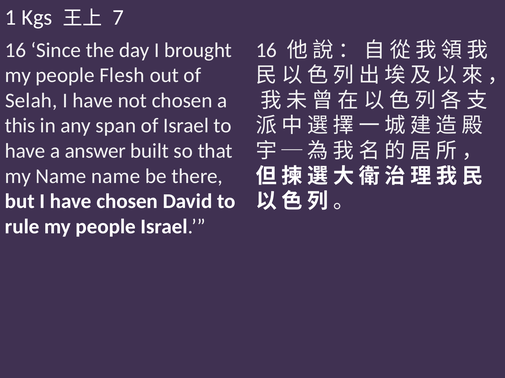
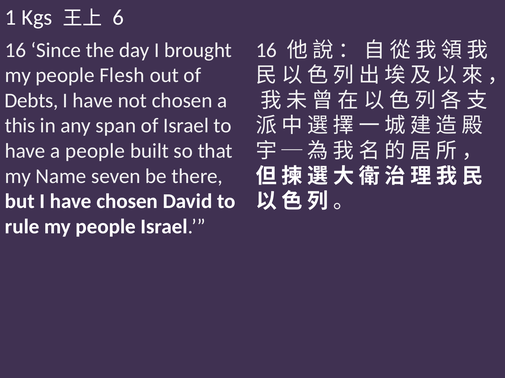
7: 7 -> 6 (118, 18)
Selah: Selah -> Debts (31, 101)
a answer: answer -> people (95, 151)
Name name: name -> seven (116, 176)
